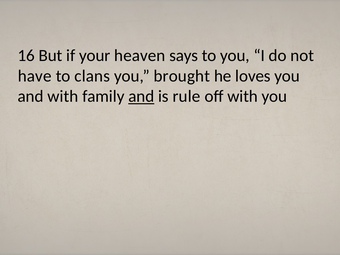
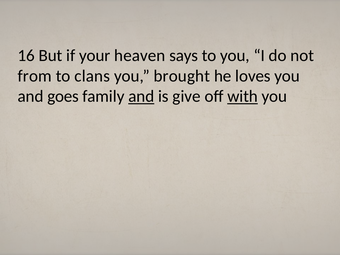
have: have -> from (35, 76)
and with: with -> goes (63, 96)
rule: rule -> give (187, 96)
with underline: none -> present (243, 96)
